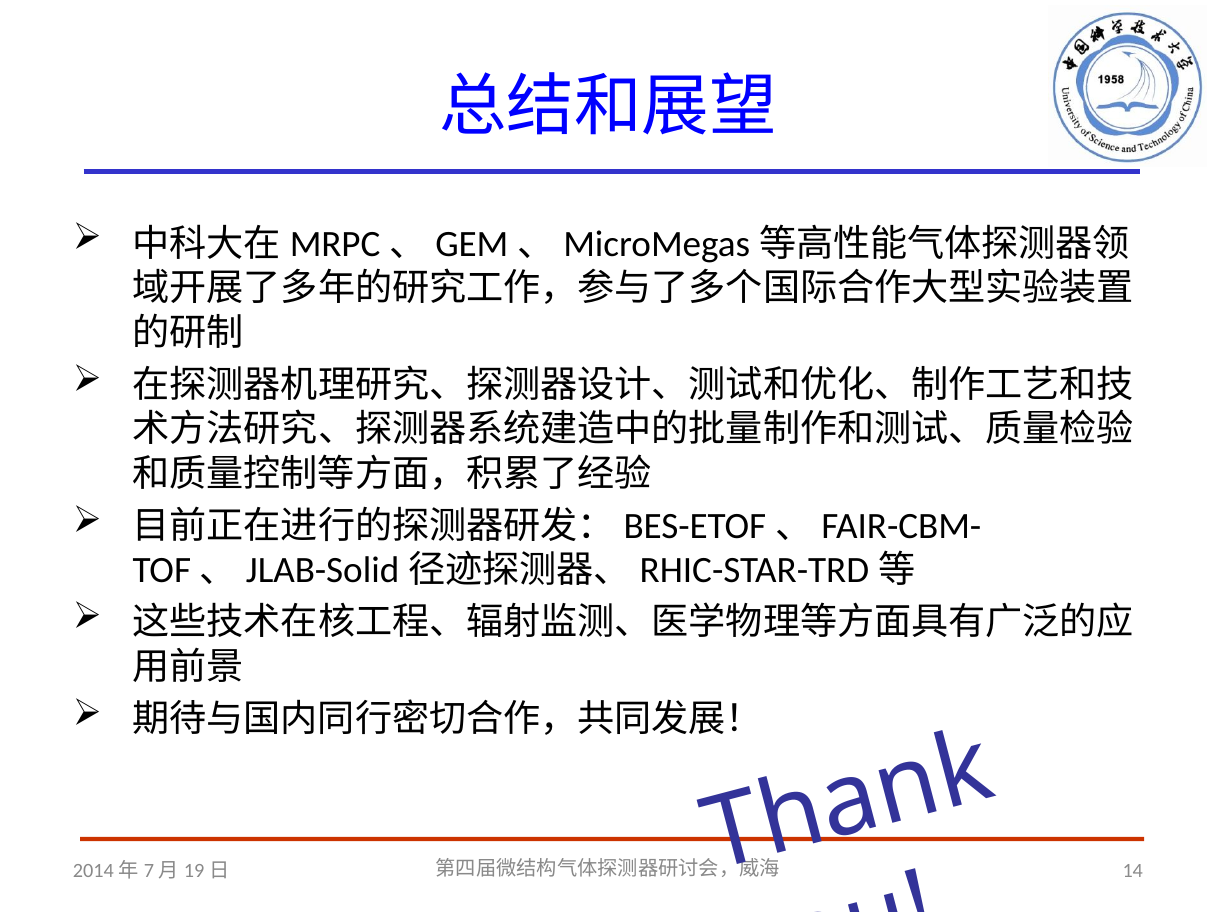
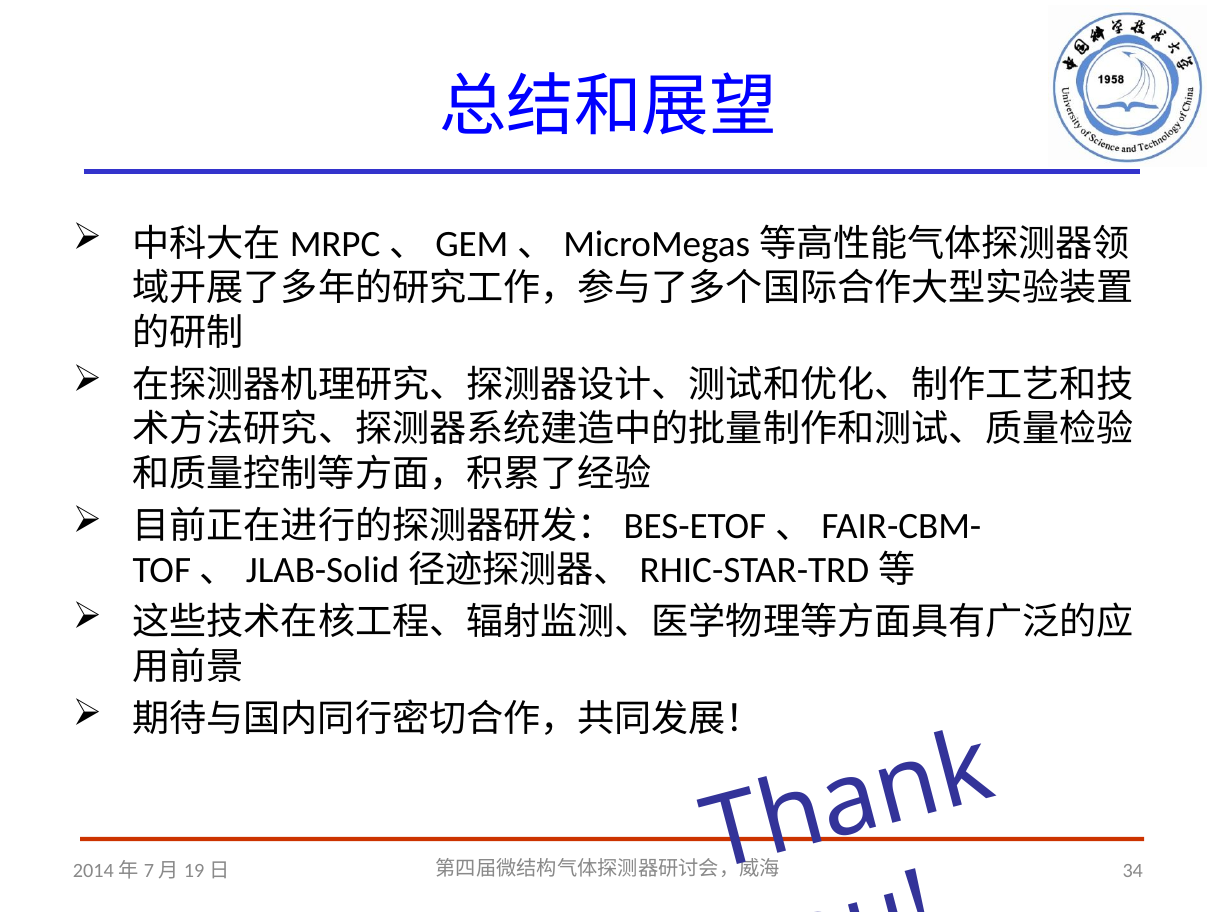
14: 14 -> 34 (1133, 871)
